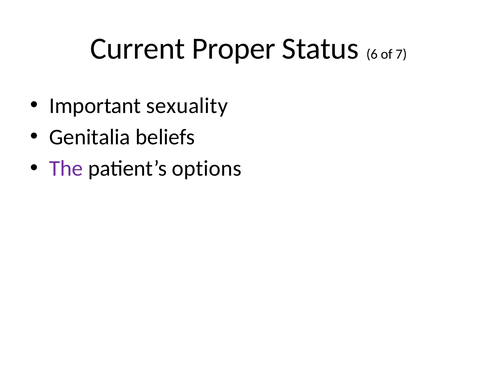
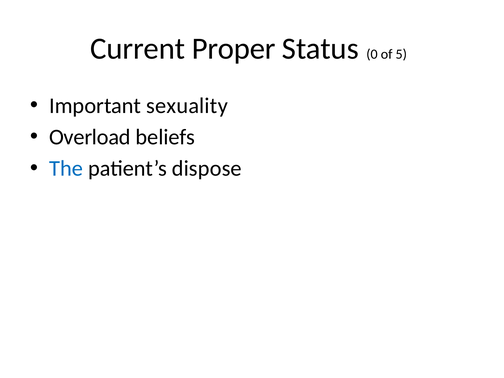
6: 6 -> 0 (372, 54)
7: 7 -> 5 (401, 54)
Genitalia: Genitalia -> Overload (90, 137)
The colour: purple -> blue (66, 168)
options: options -> dispose (207, 168)
